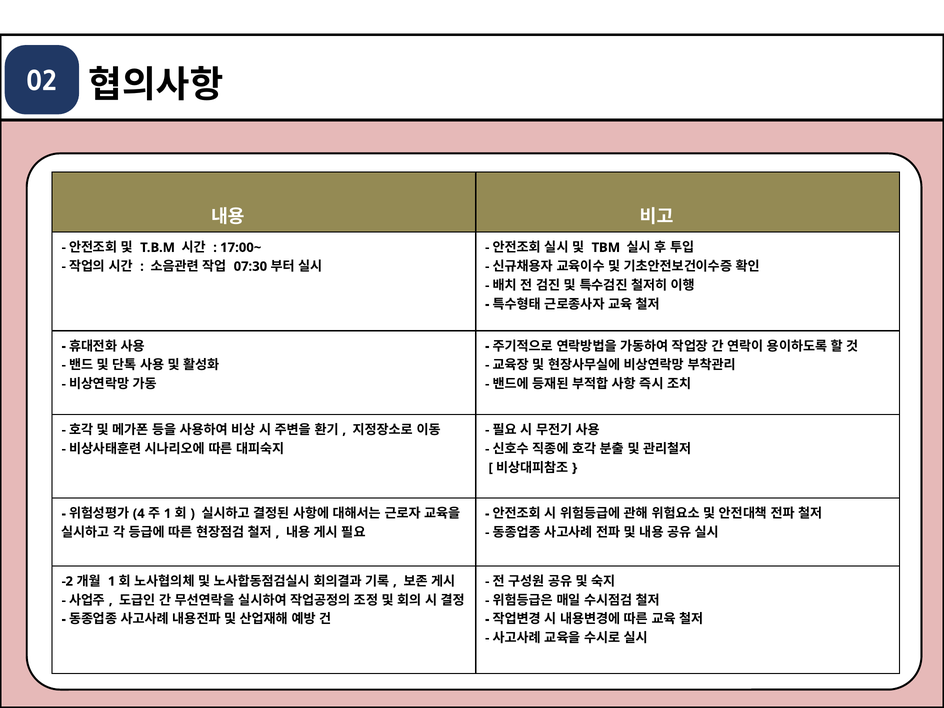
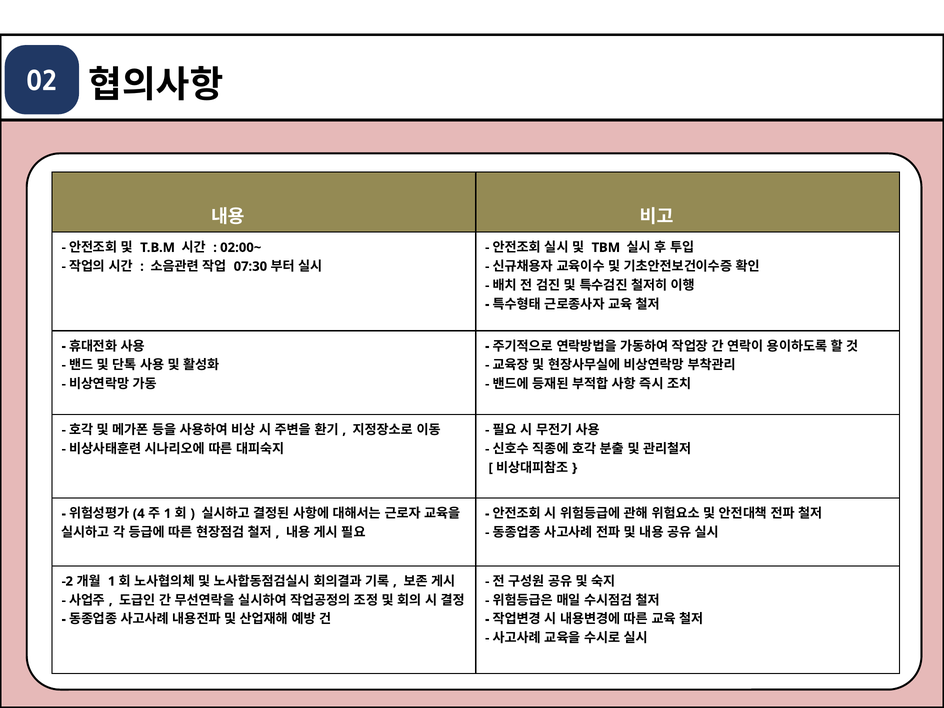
17:00~: 17:00~ -> 02:00~ (241, 248)
